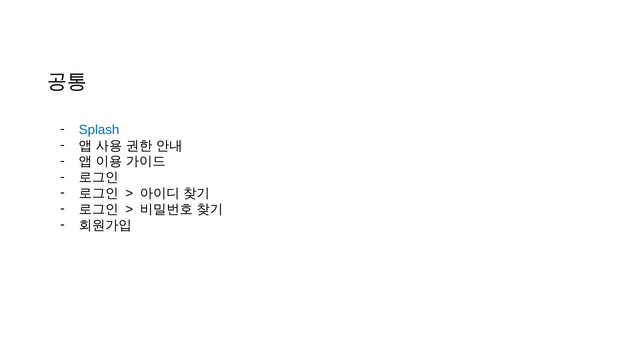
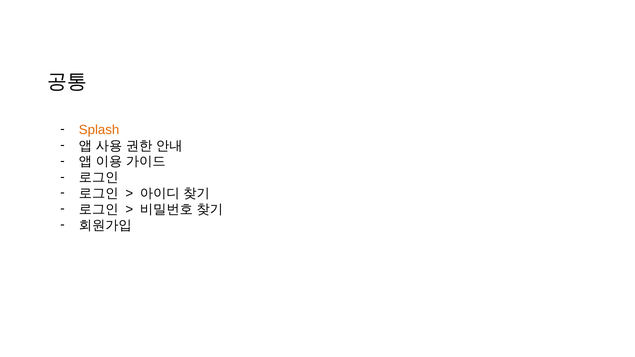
Splash colour: blue -> orange (99, 130)
